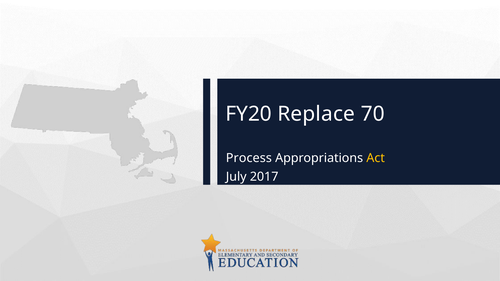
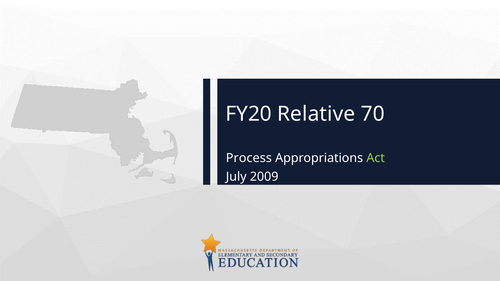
Replace: Replace -> Relative (316, 114)
Act colour: yellow -> light green (376, 158)
2017: 2017 -> 2009 (264, 177)
